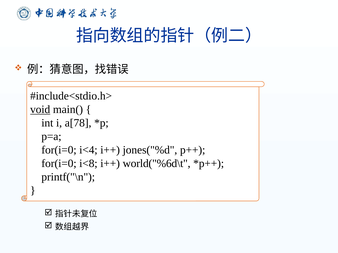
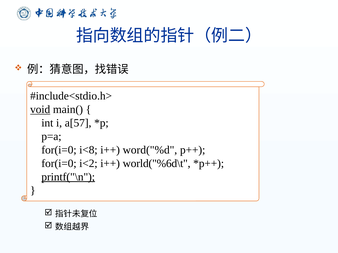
a[78: a[78 -> a[57 (78, 123)
i<4: i<4 -> i<8 (88, 150)
jones("%d: jones("%d -> word("%d (150, 150)
i<8: i<8 -> i<2 (88, 164)
printf("\n underline: none -> present (68, 177)
